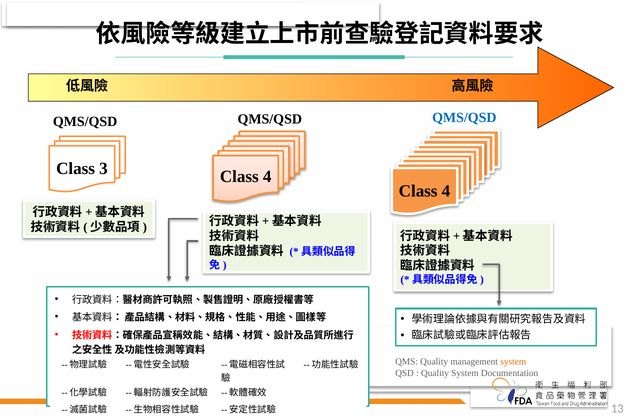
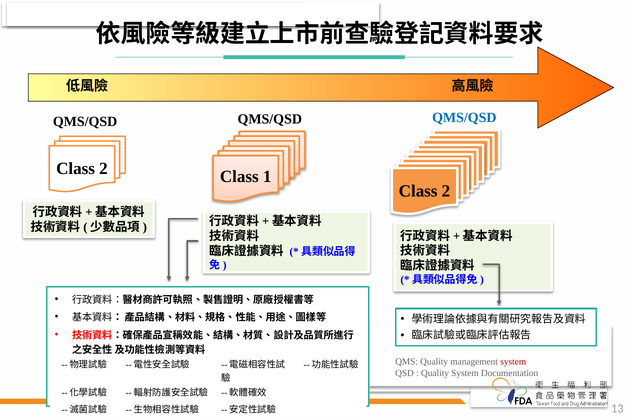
3: 3 -> 2 (103, 169)
4: 4 -> 1 (267, 176)
4: 4 -> 2 (446, 191)
system colour: orange -> red (513, 361)
